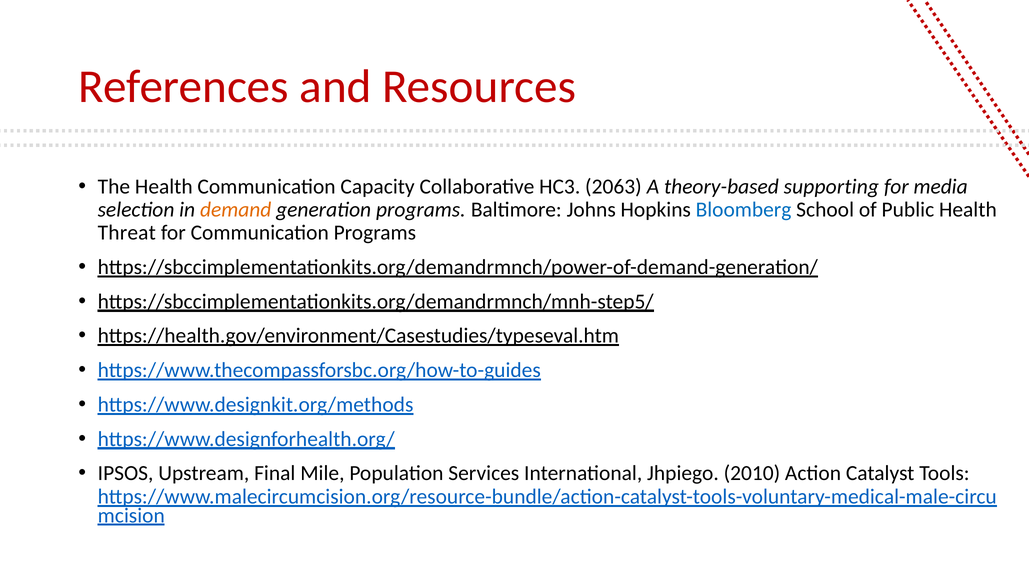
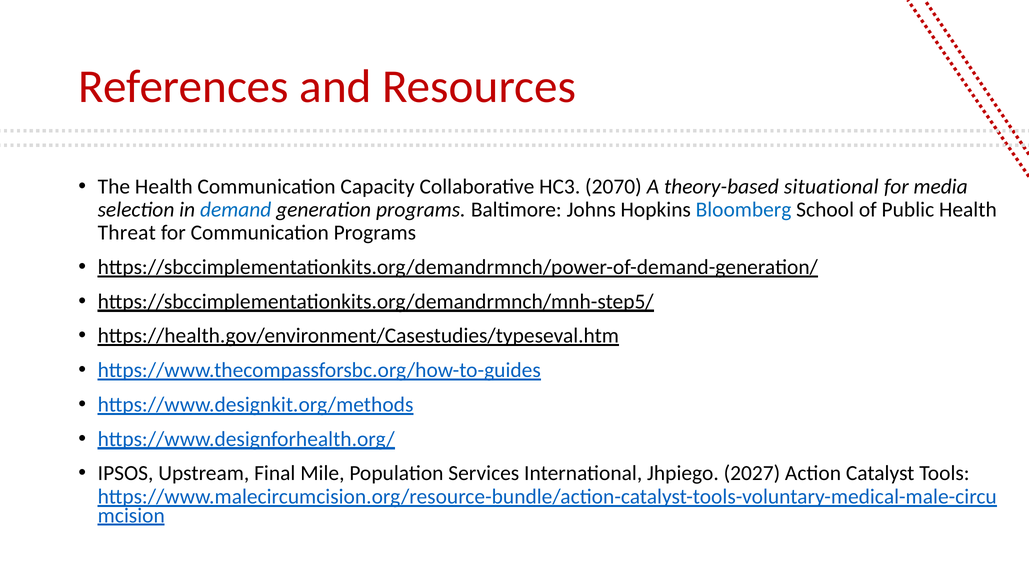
2063: 2063 -> 2070 (613, 186)
supporting: supporting -> situational (831, 186)
demand colour: orange -> blue (236, 210)
2010: 2010 -> 2027 (752, 473)
